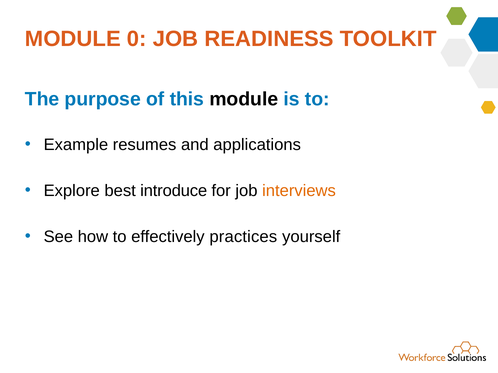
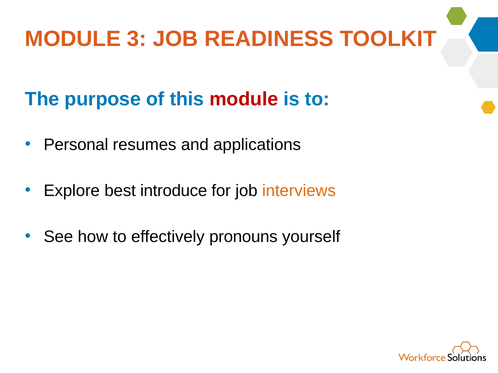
0: 0 -> 3 (137, 39)
module colour: black -> red (244, 99)
Example: Example -> Personal (76, 145)
practices: practices -> pronouns (243, 237)
